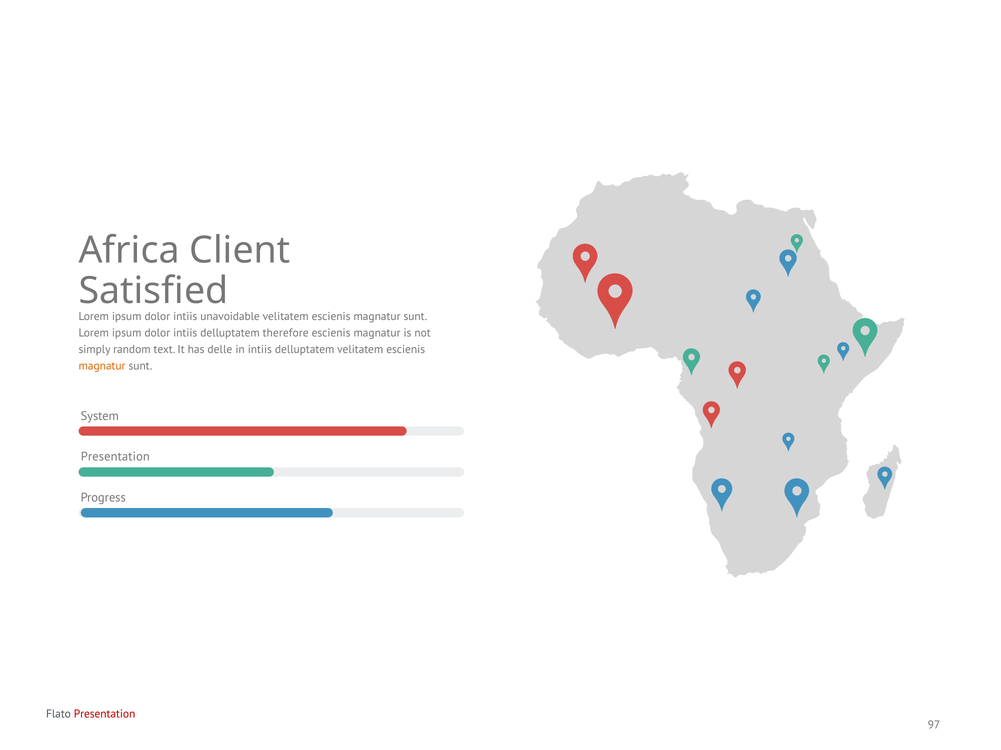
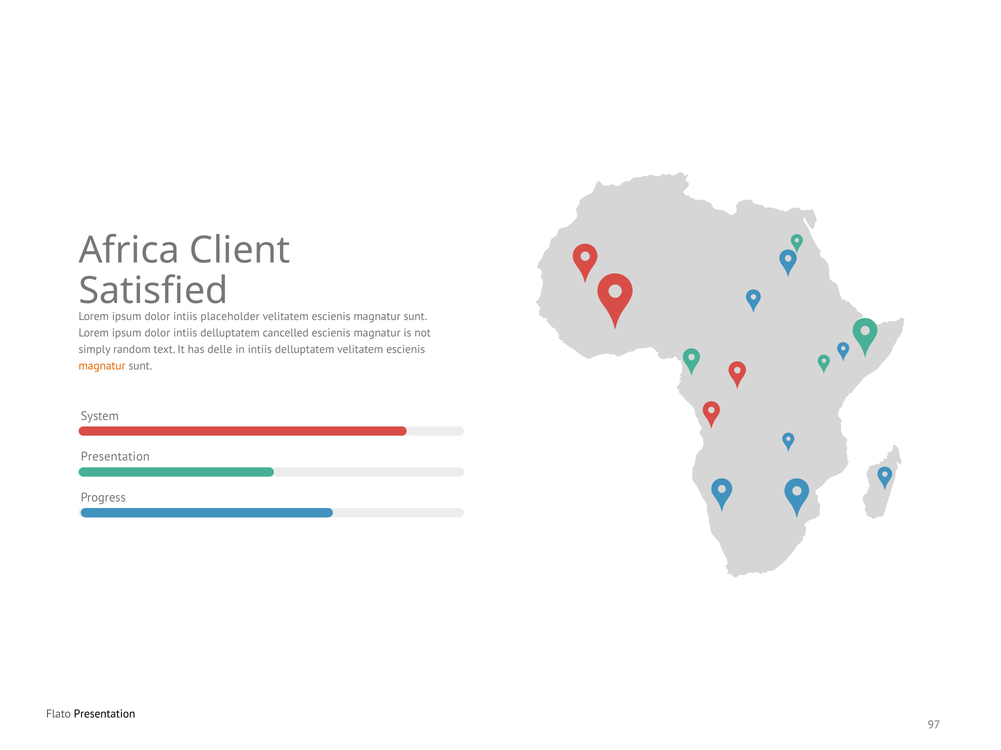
unavoidable: unavoidable -> placeholder (230, 317)
therefore: therefore -> cancelled (286, 334)
Presentation colour: red -> black (105, 715)
